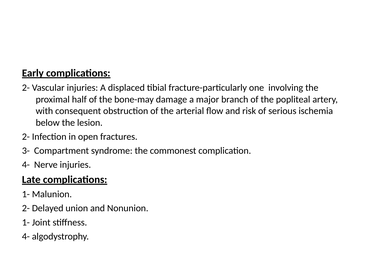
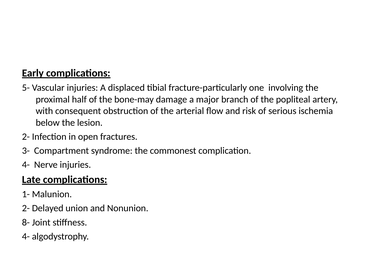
2-: 2- -> 5- (26, 88)
1-: 1- -> 8- (26, 222)
